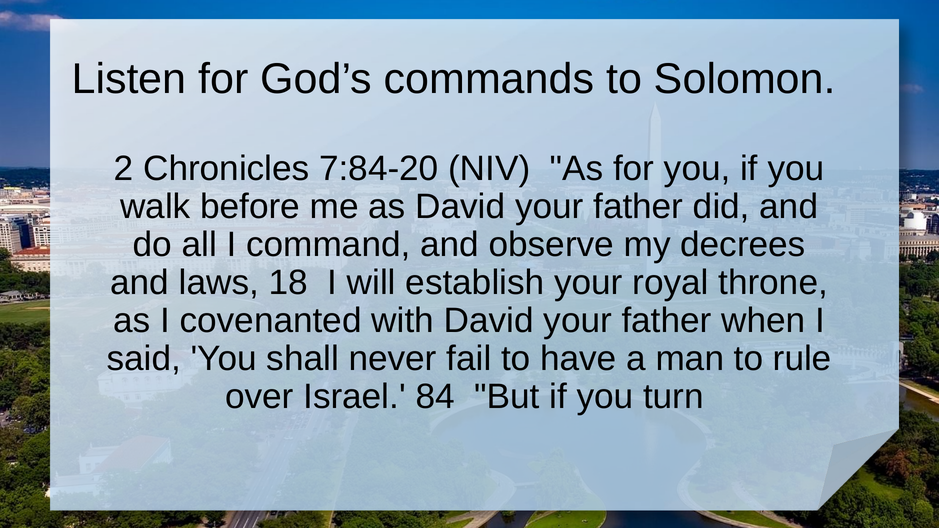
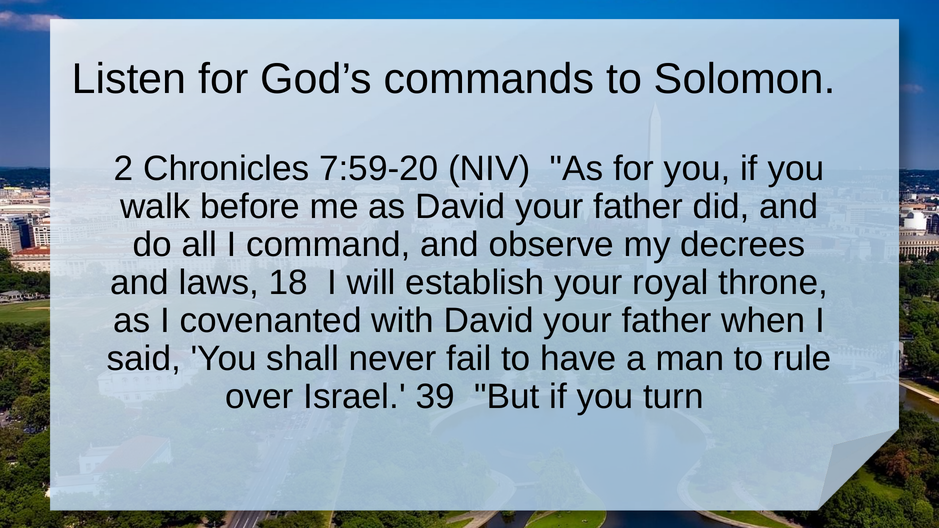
7:84-20: 7:84-20 -> 7:59-20 (379, 169)
84: 84 -> 39 (435, 397)
